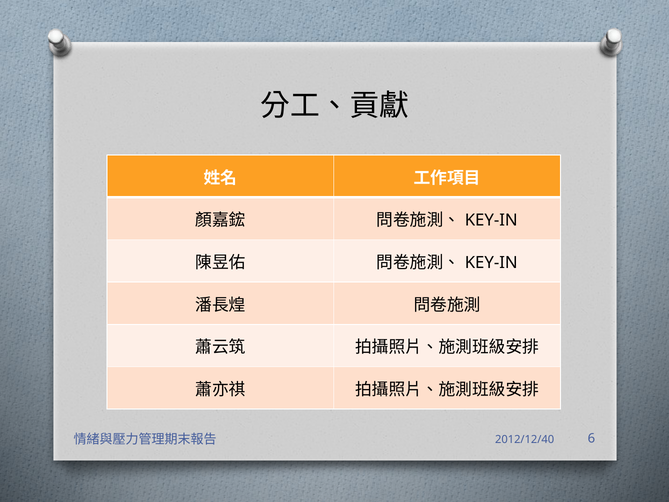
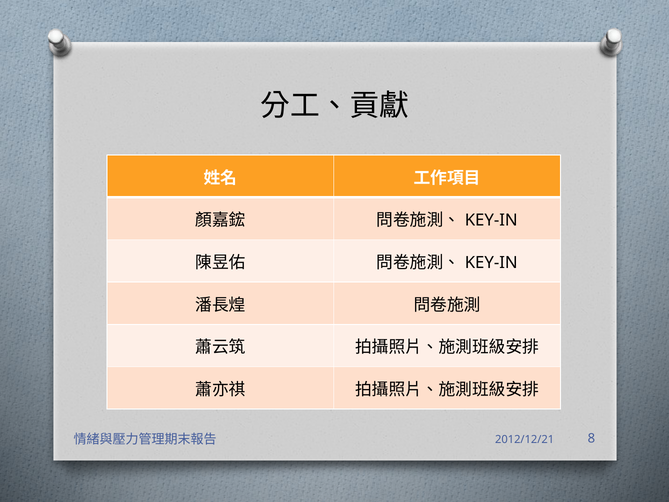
6: 6 -> 8 (591, 438)
2012/12/40: 2012/12/40 -> 2012/12/21 (525, 439)
